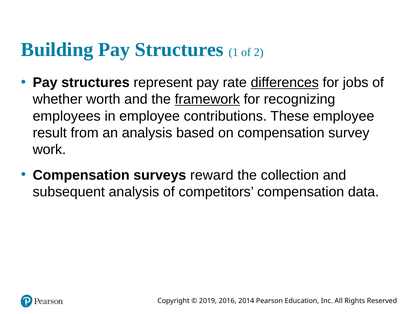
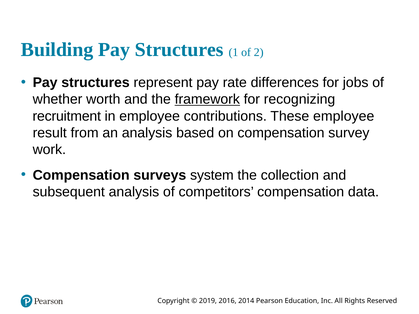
differences underline: present -> none (285, 83)
employees: employees -> recruitment (67, 116)
reward: reward -> system (212, 175)
